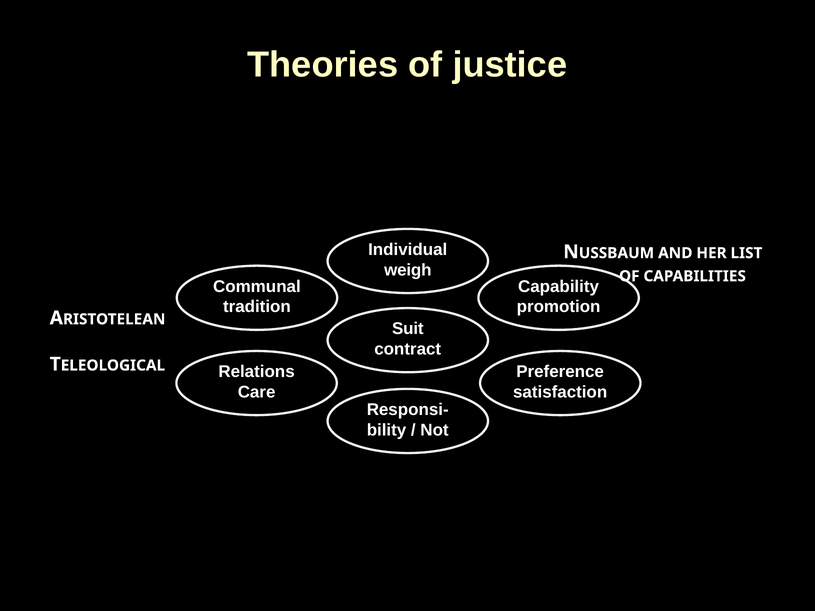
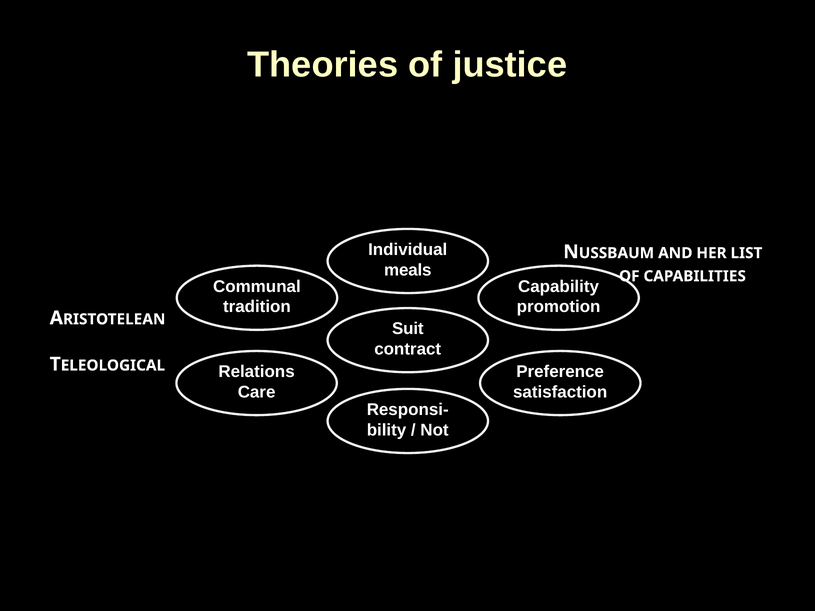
weigh: weigh -> meals (408, 270)
